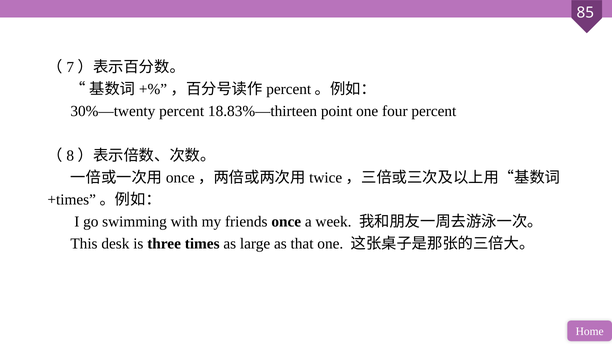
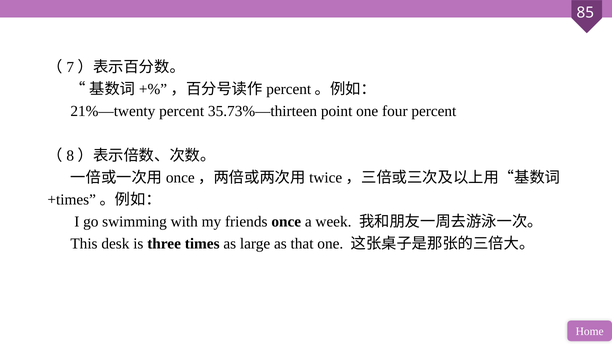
30%—twenty: 30%—twenty -> 21%—twenty (113, 112)
18.83%—thirteen: 18.83%—thirteen -> 35.73%—thirteen (263, 112)
